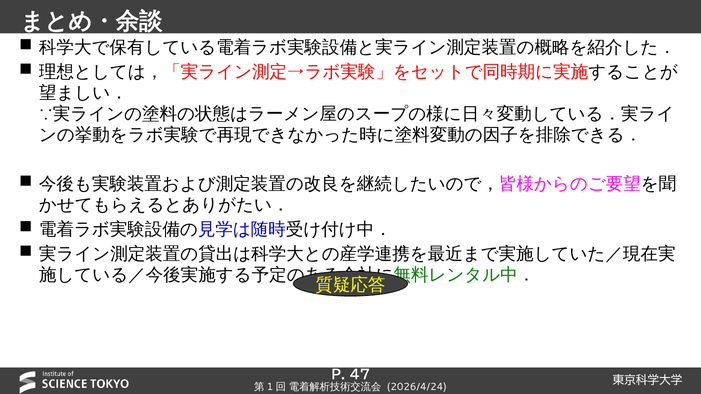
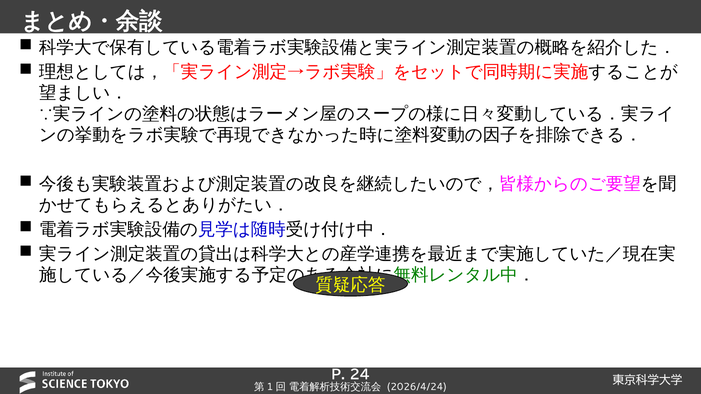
47: 47 -> 24 (360, 375)
